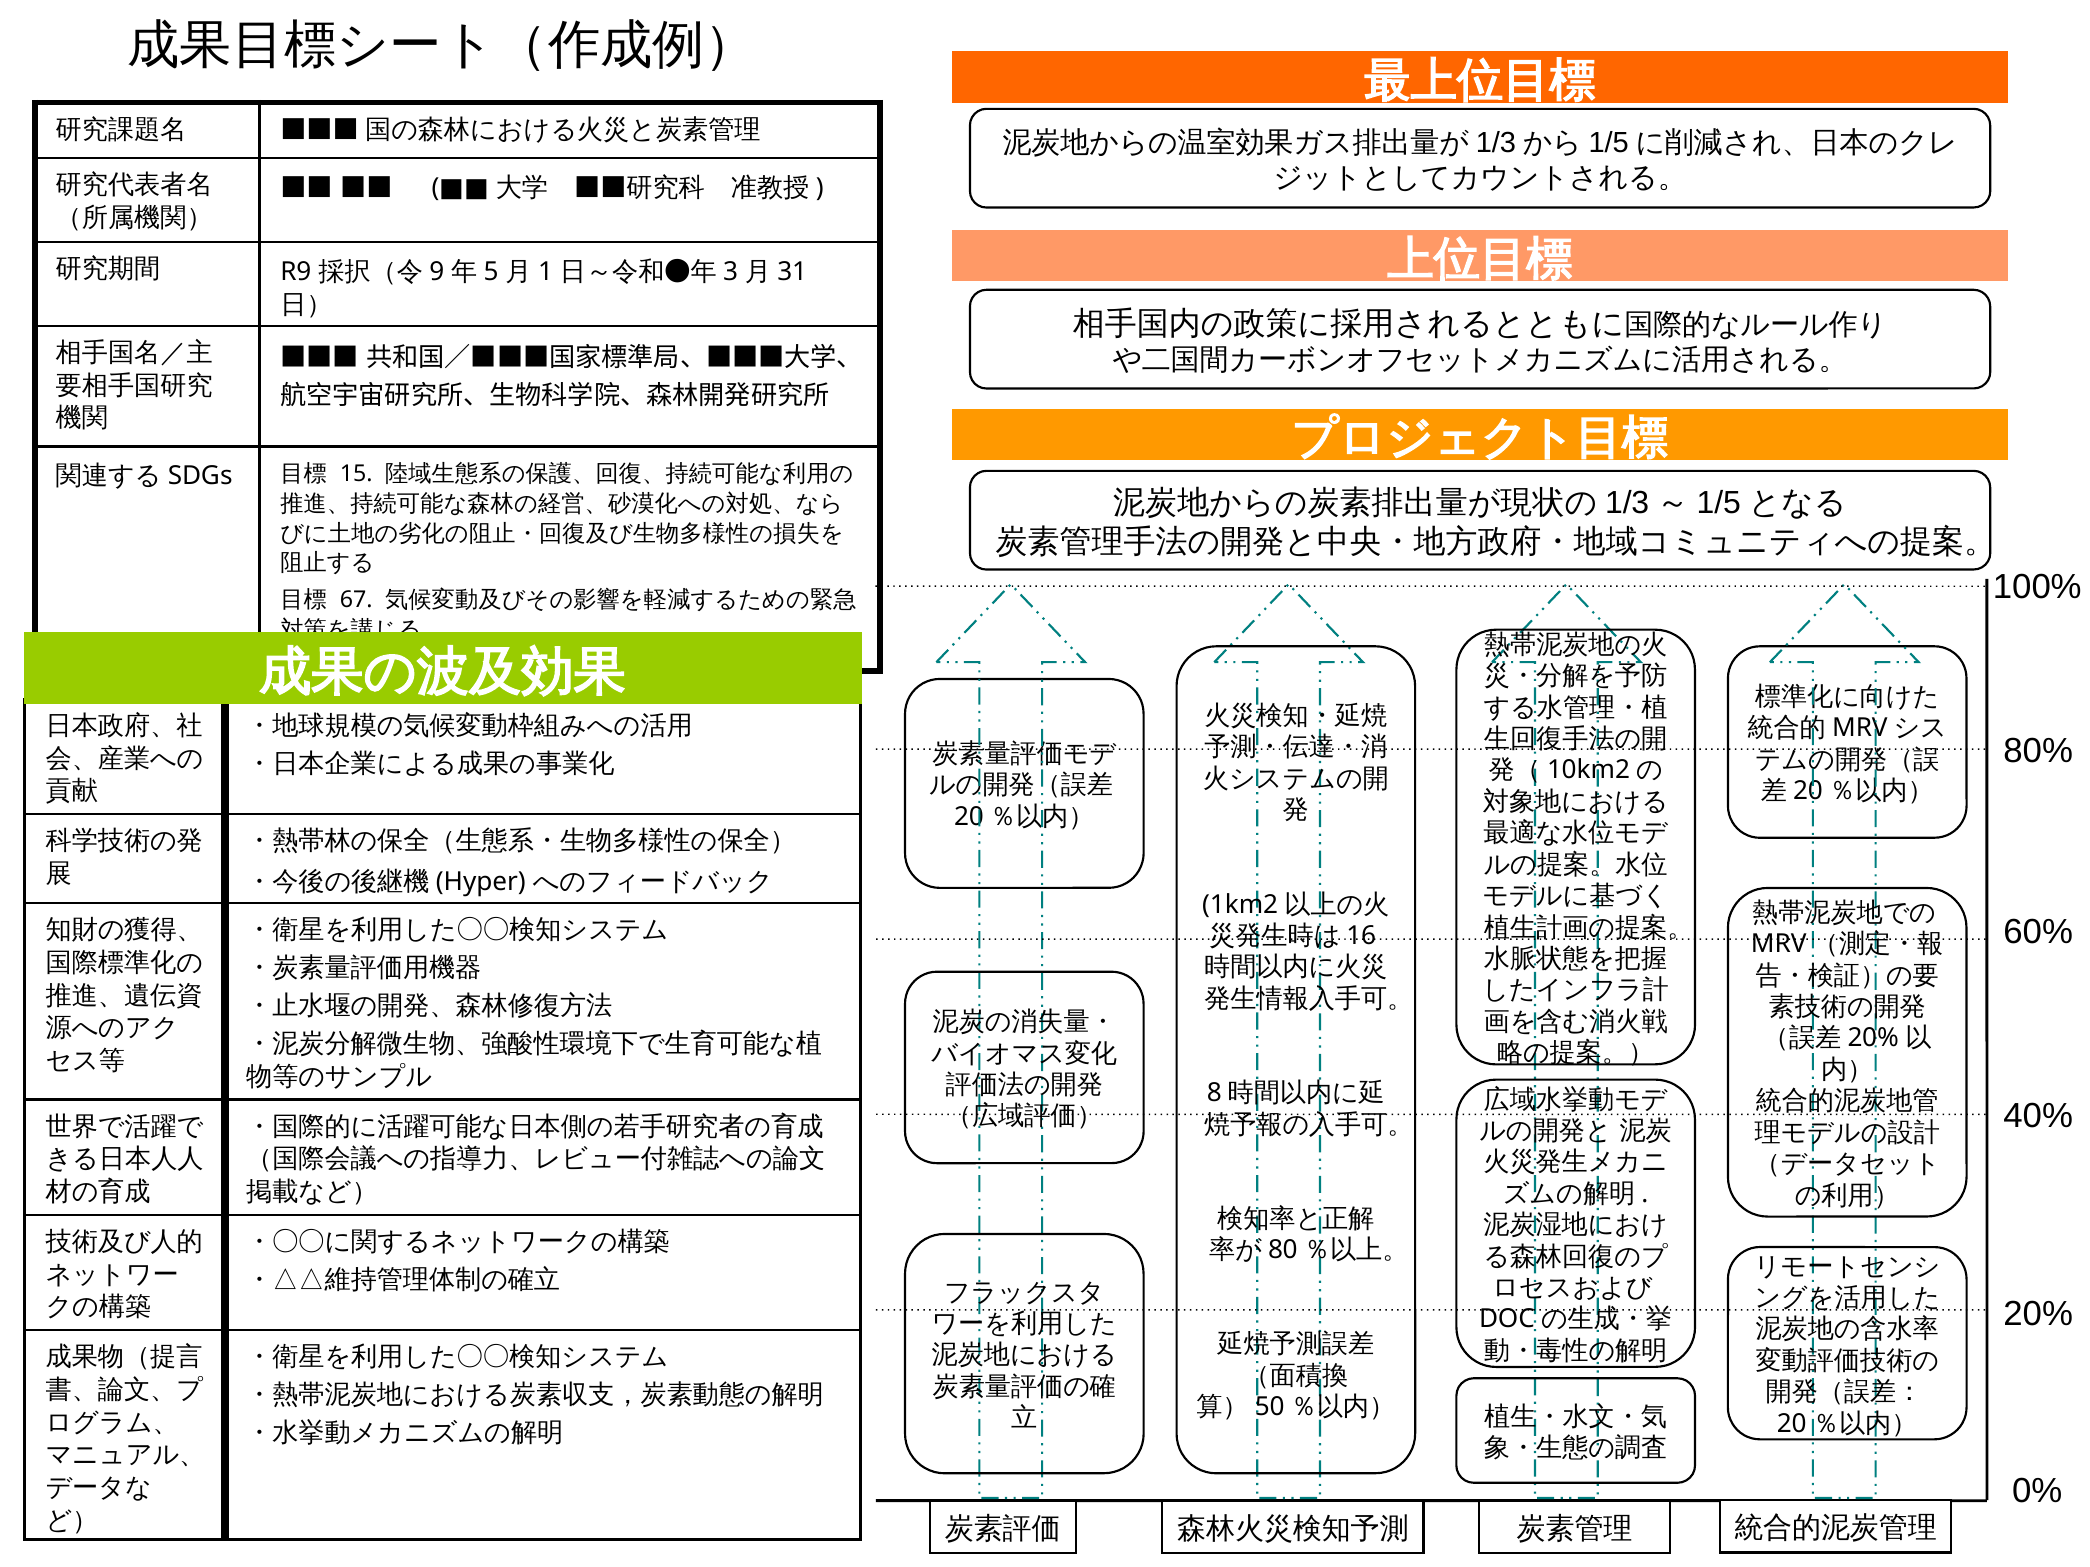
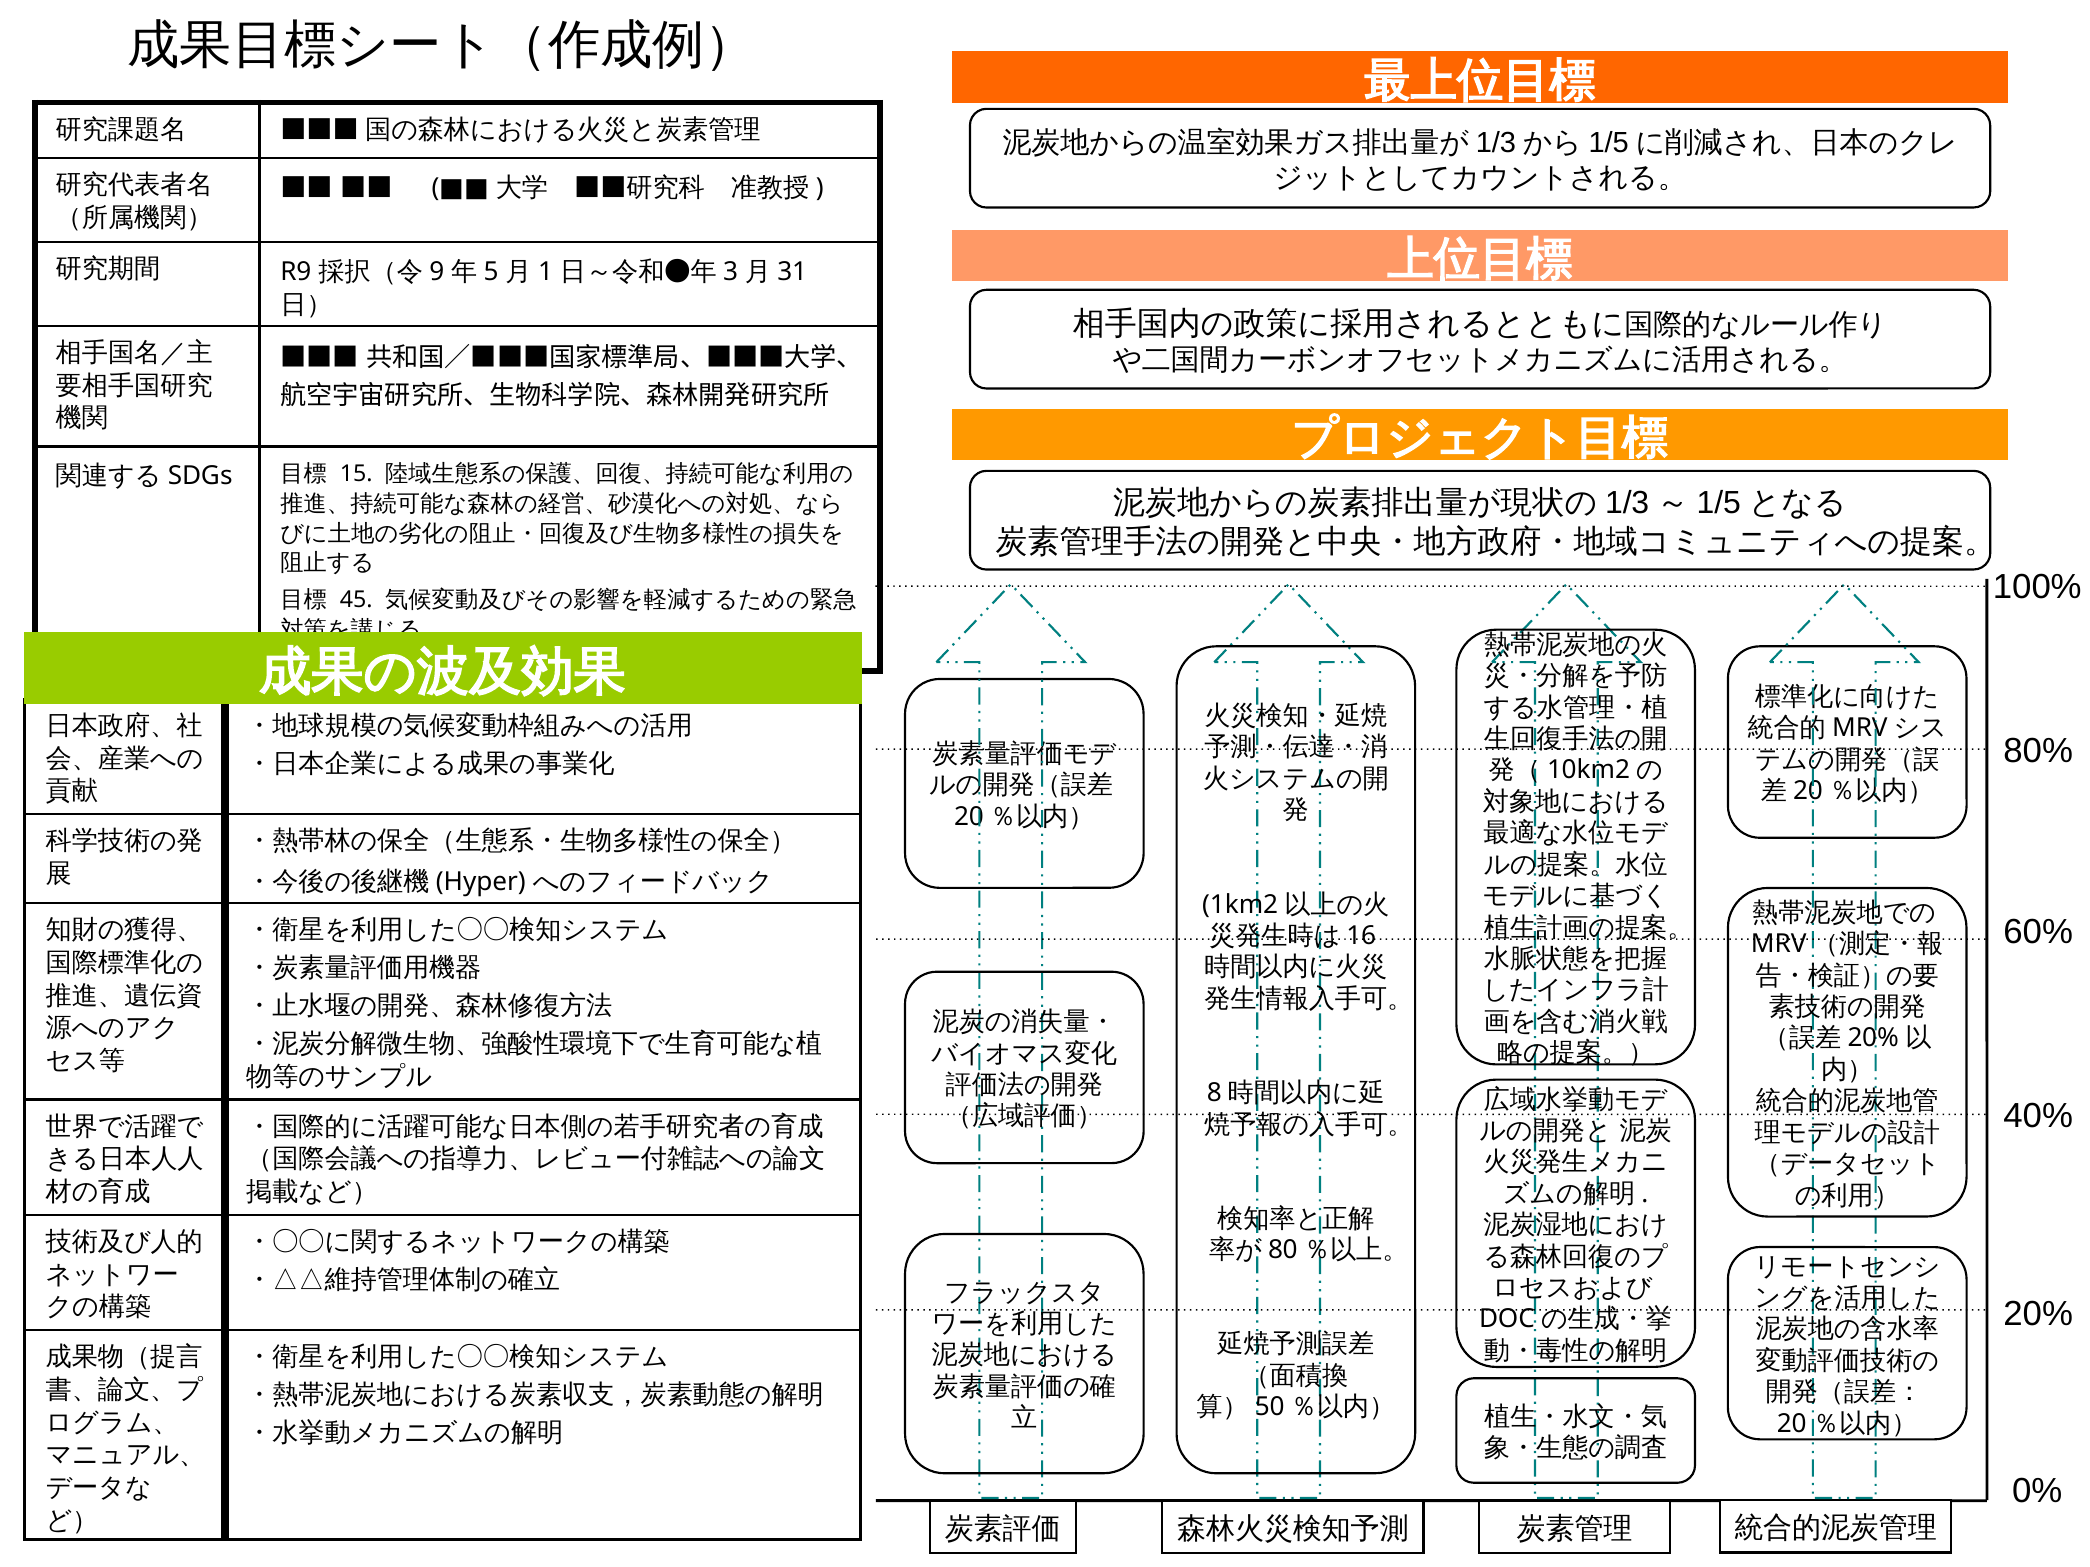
67: 67 -> 45 (356, 600)
